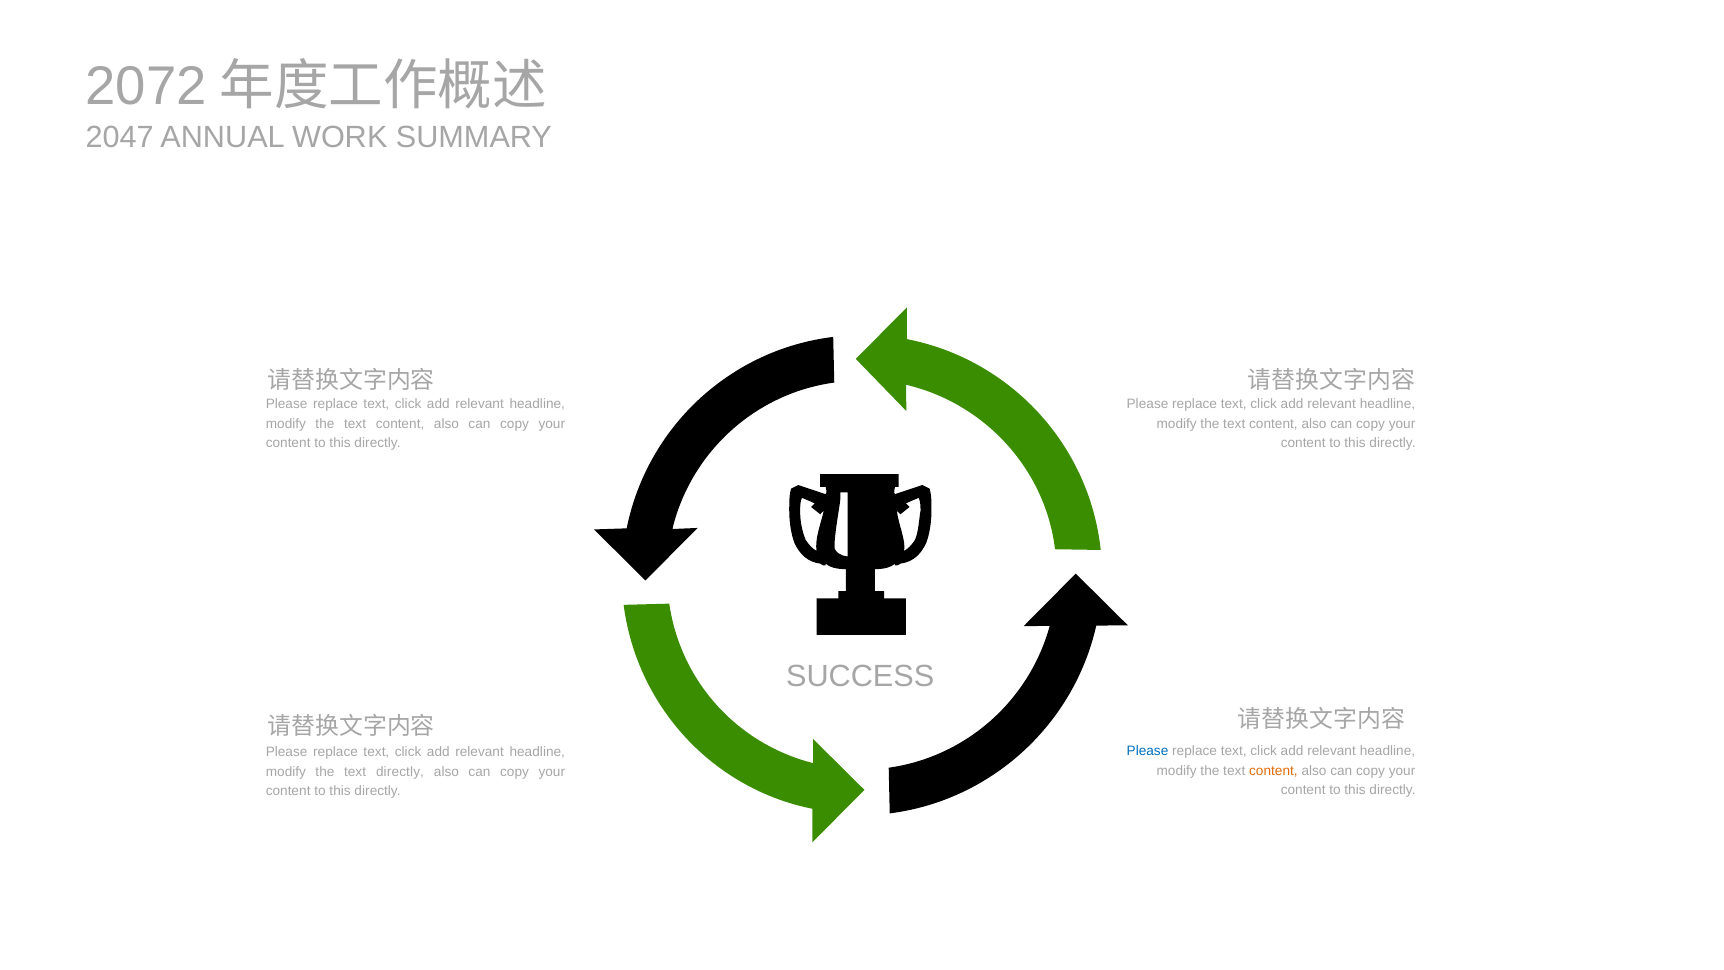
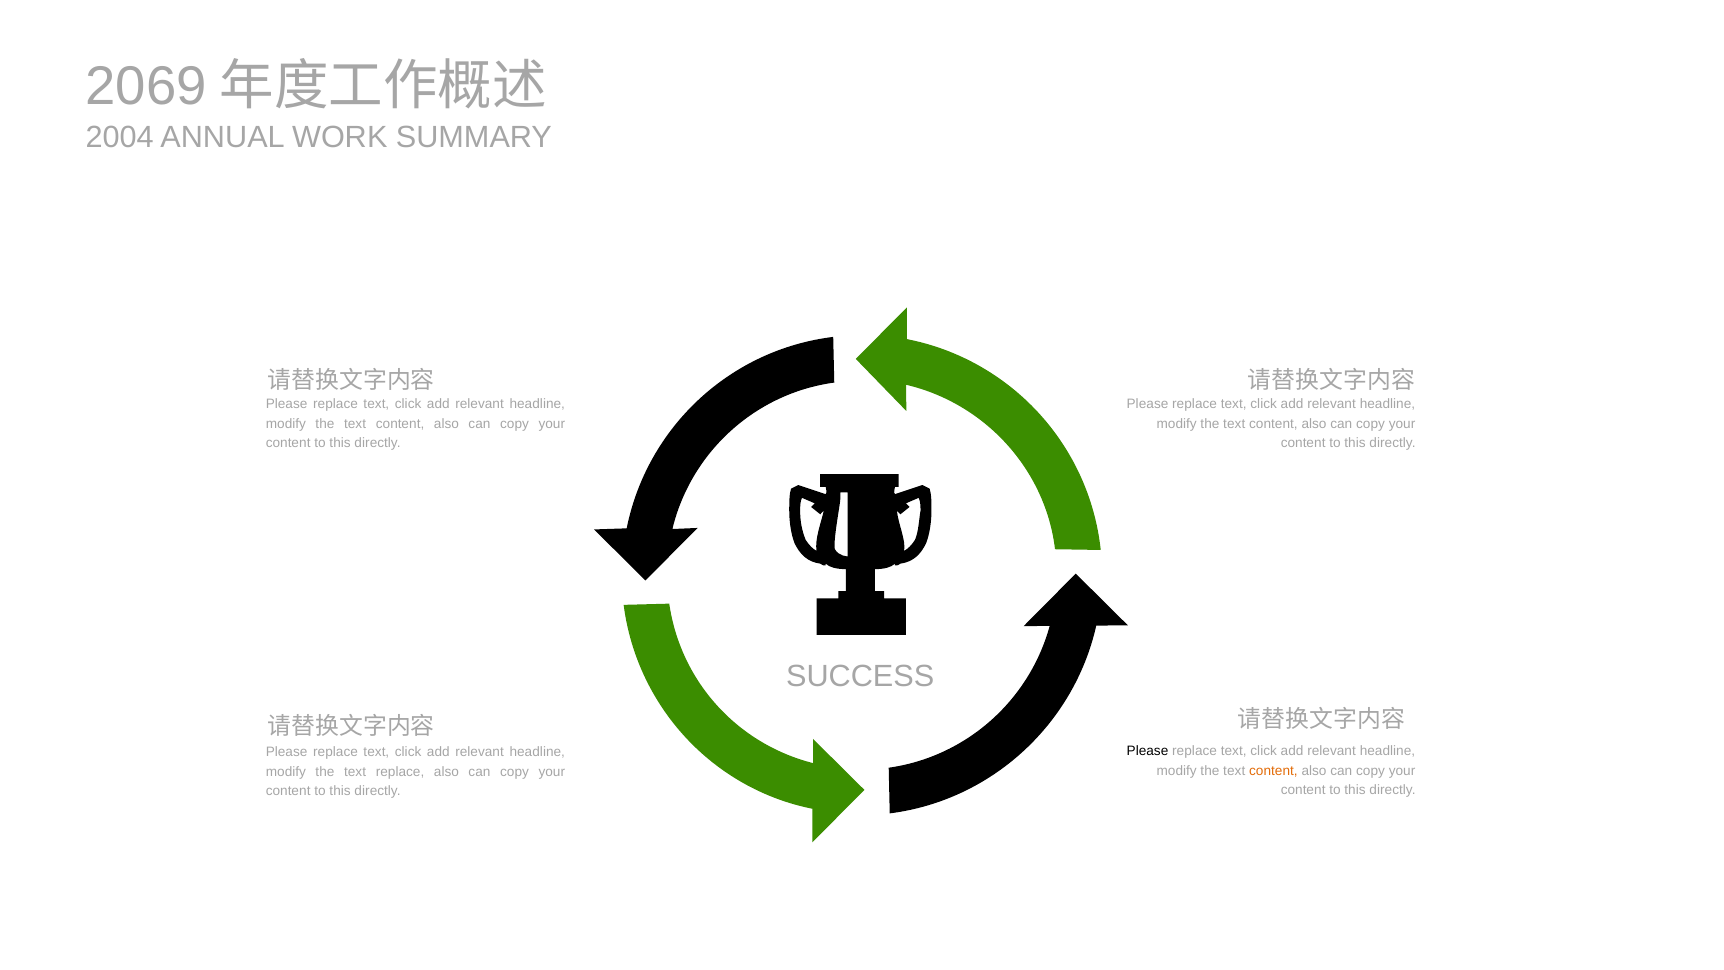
2072: 2072 -> 2069 (146, 87)
2047: 2047 -> 2004 (120, 137)
Please colour: blue -> black (1148, 751)
text directly: directly -> replace (400, 771)
